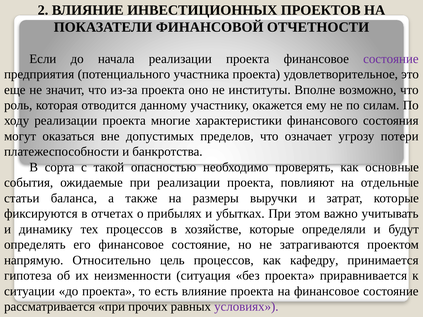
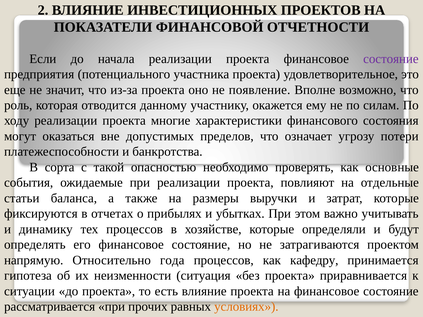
институты: институты -> появление (260, 90)
цель: цель -> года (172, 260)
условиях colour: purple -> orange (246, 307)
